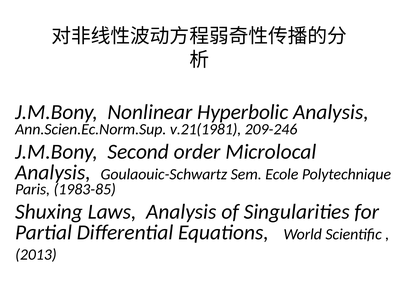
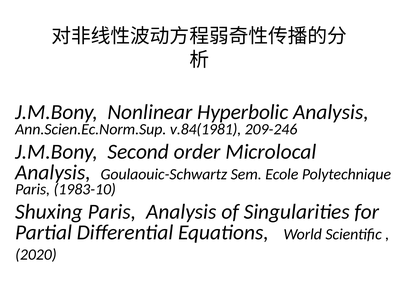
v.21(1981: v.21(1981 -> v.84(1981 (206, 129)
1983-85: 1983-85 -> 1983-10 (85, 189)
Shuxing Laws: Laws -> Paris (112, 212)
2013: 2013 -> 2020 (36, 255)
